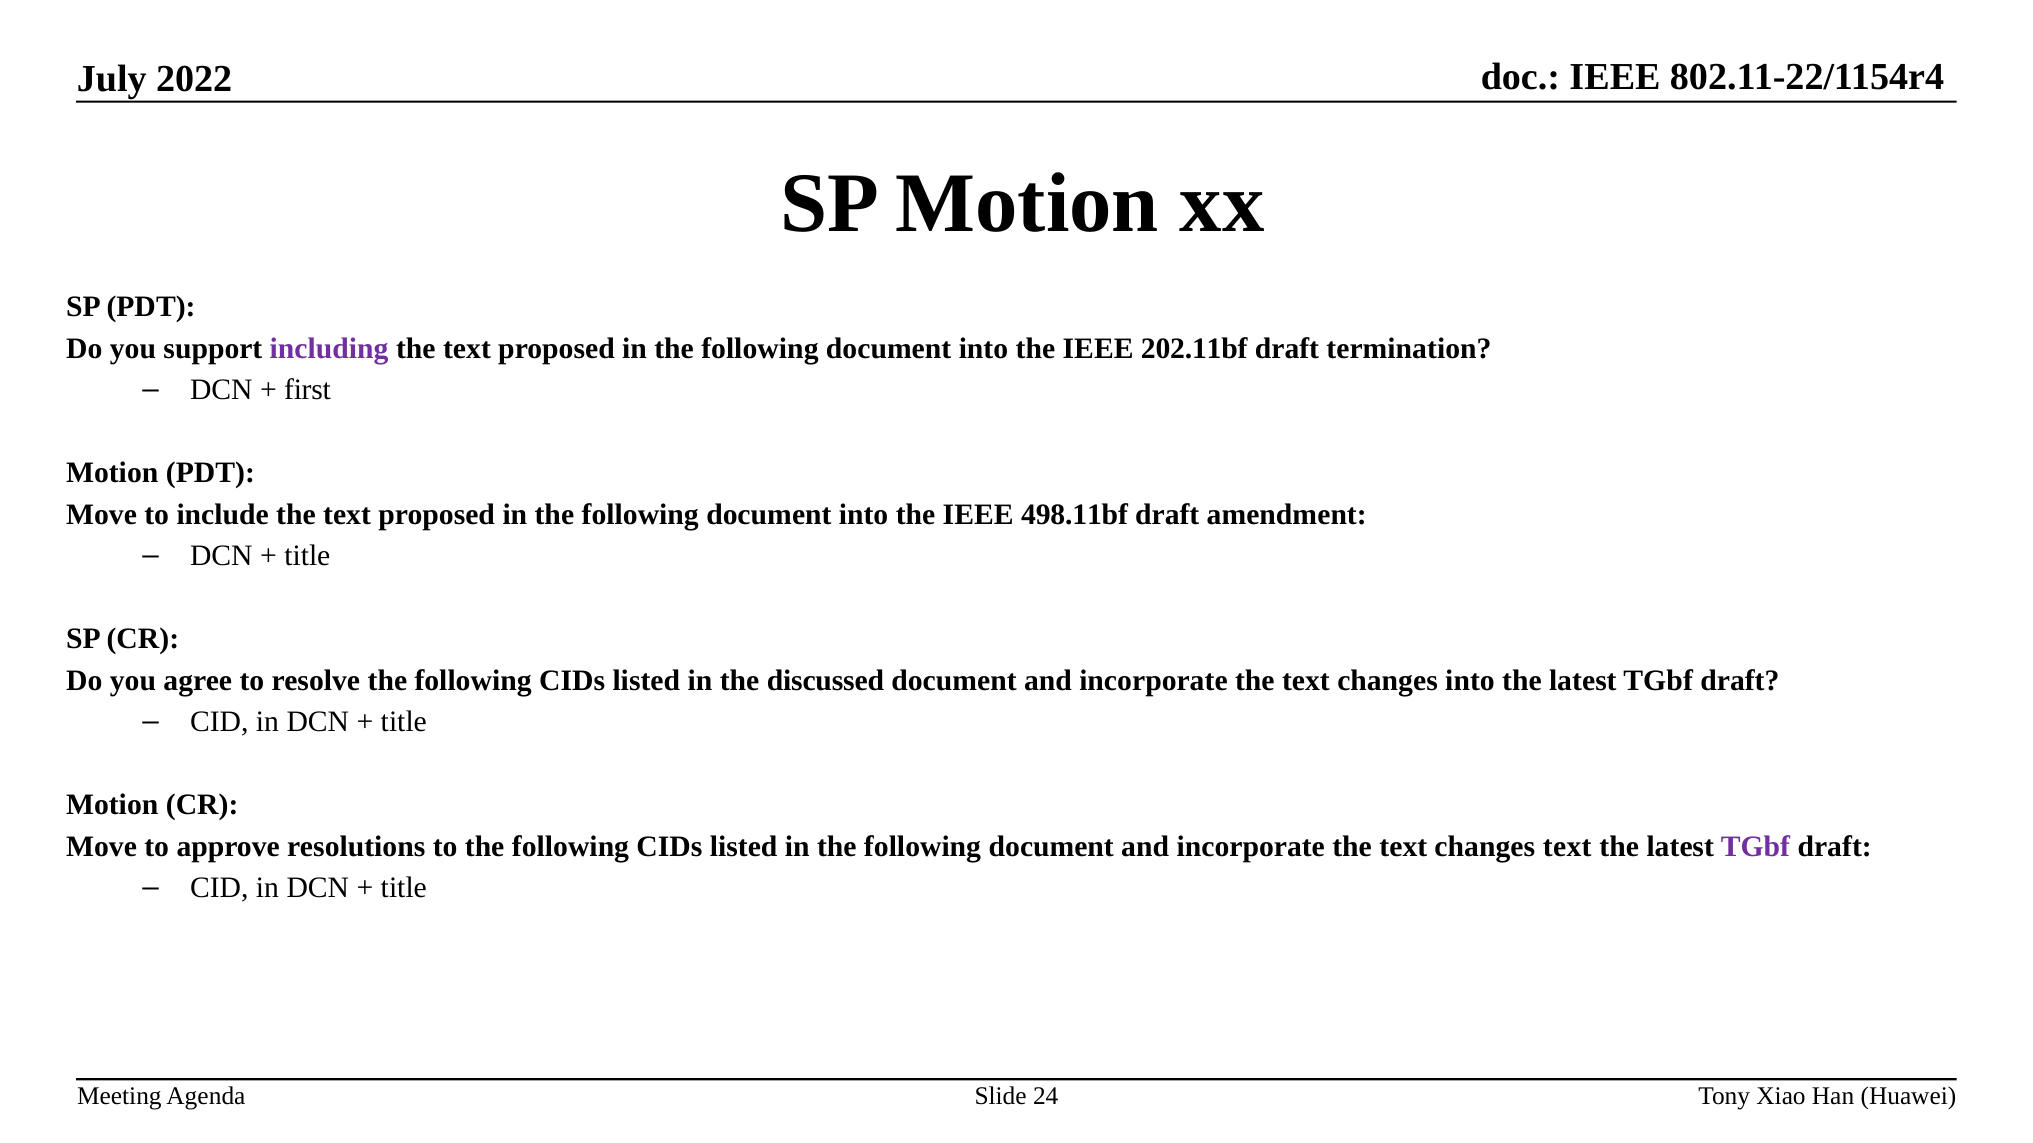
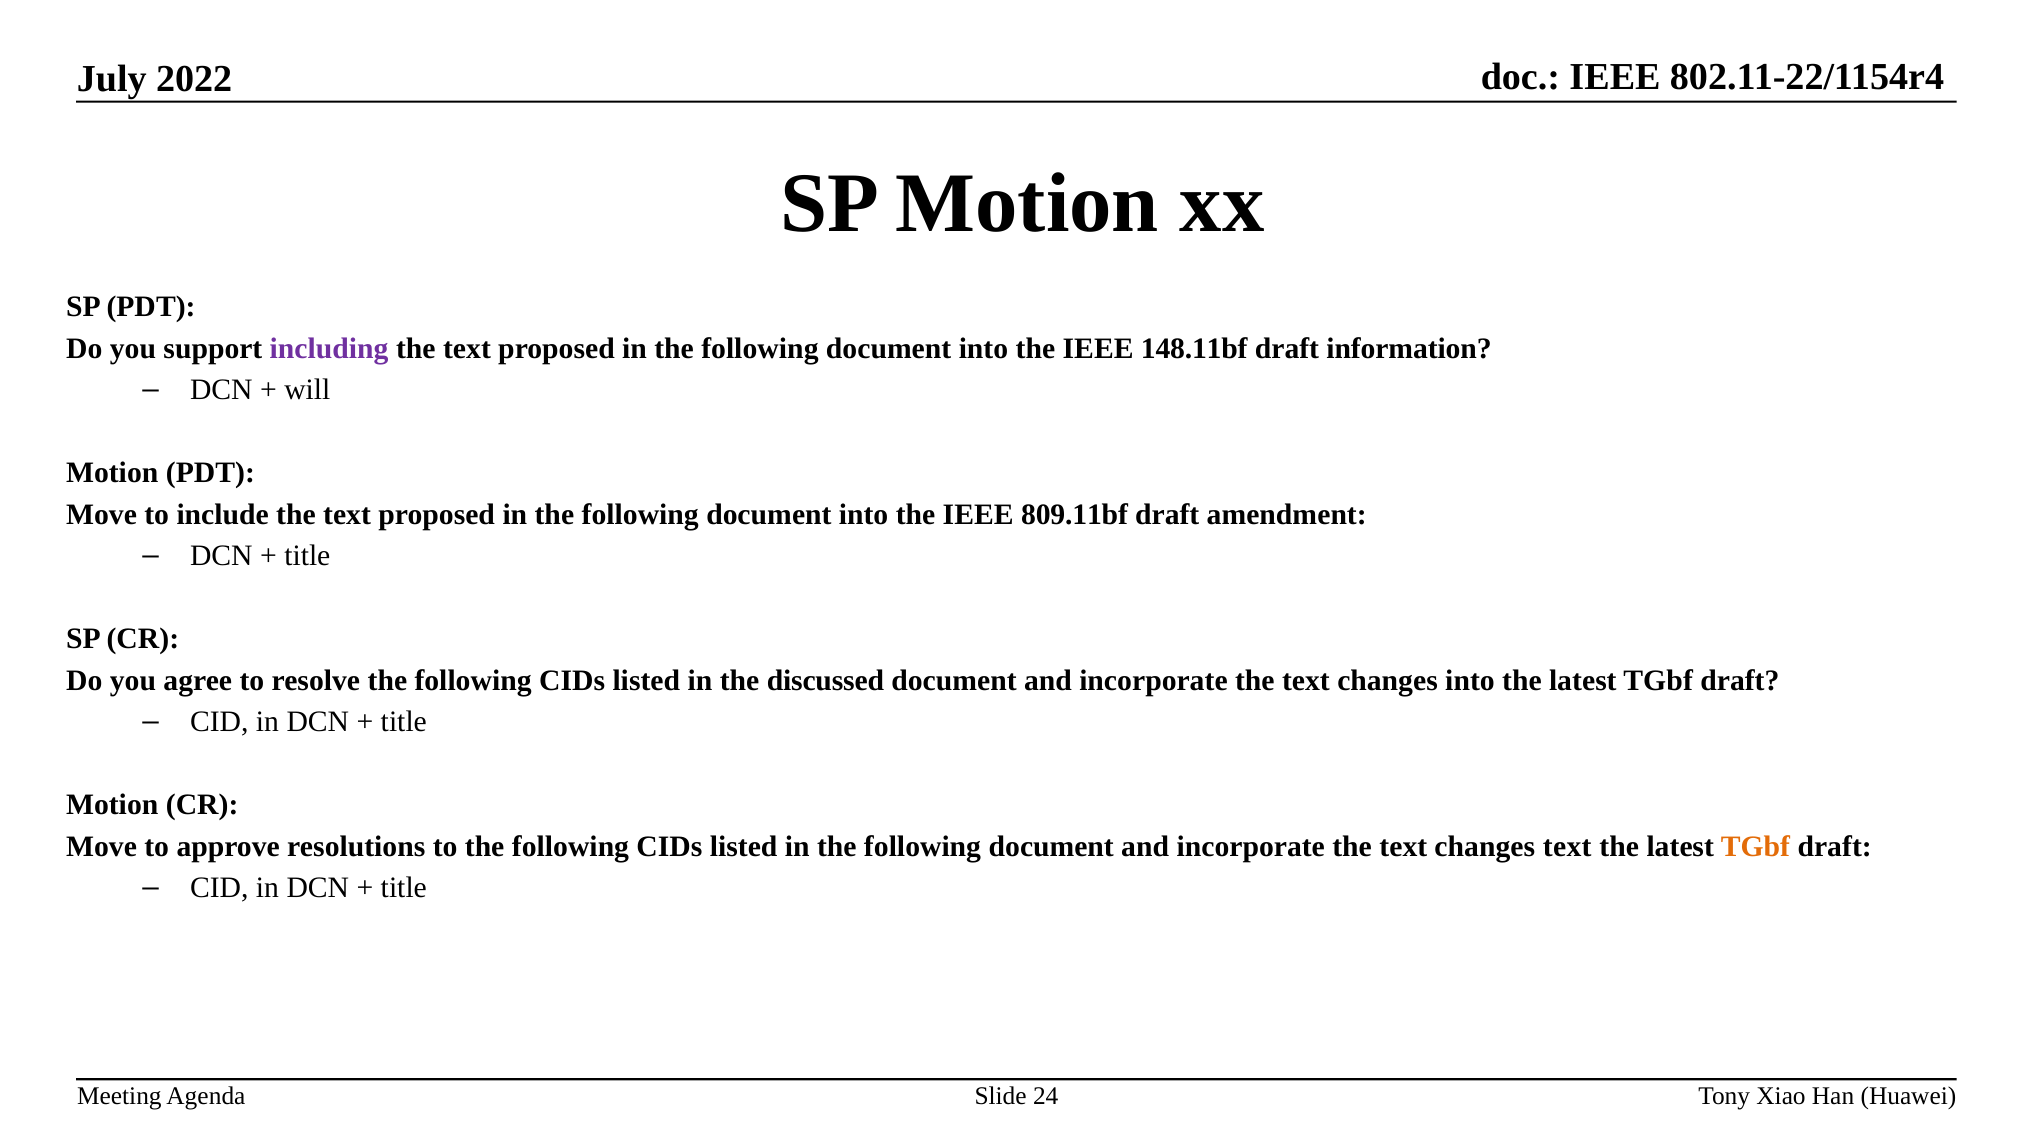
202.11bf: 202.11bf -> 148.11bf (1194, 349)
termination: termination -> information (1409, 349)
first: first -> will (307, 390)
498.11bf: 498.11bf -> 809.11bf (1075, 515)
TGbf colour: purple -> orange (1756, 847)
